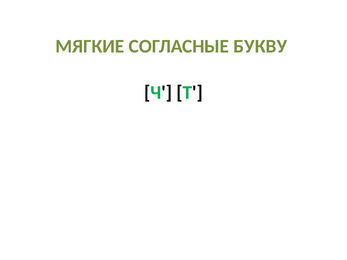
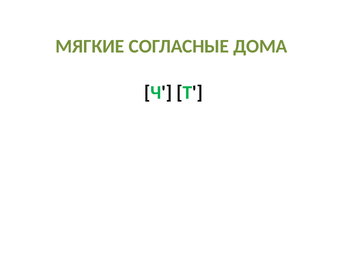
БУКВУ: БУКВУ -> ДОМА (260, 46)
